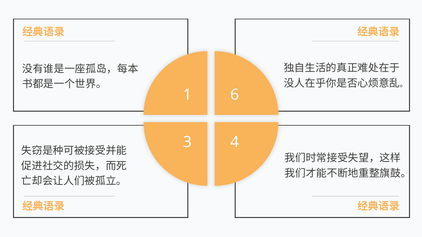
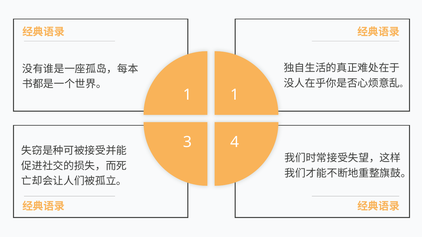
1 6: 6 -> 1 (235, 95)
